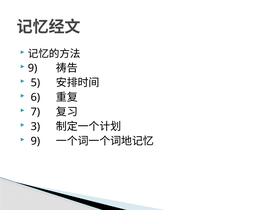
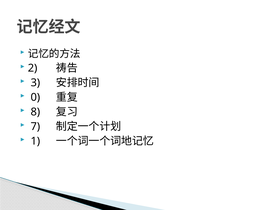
9: 9 -> 2 (33, 68)
5: 5 -> 3 (35, 83)
6: 6 -> 0 (35, 97)
7: 7 -> 8 (35, 112)
3: 3 -> 7 (35, 127)
9: 9 -> 1 (35, 141)
